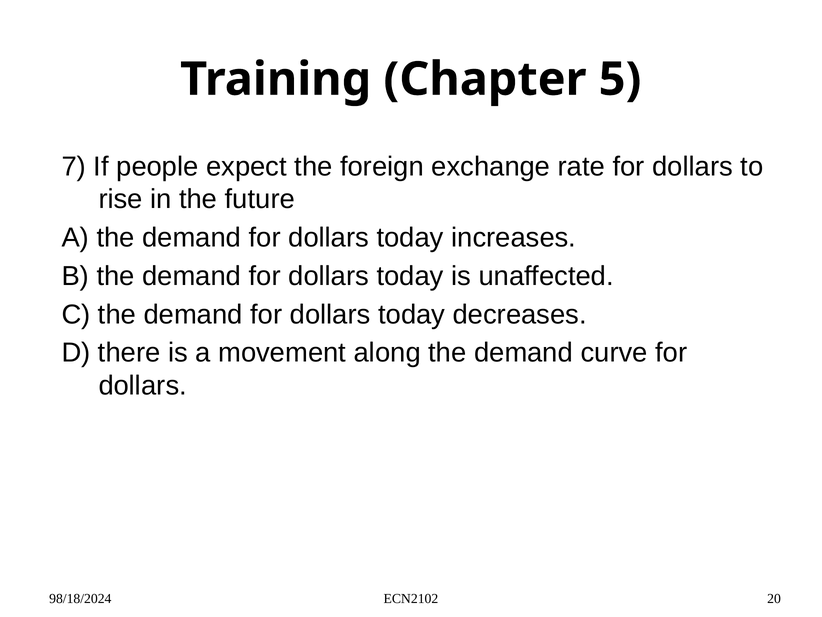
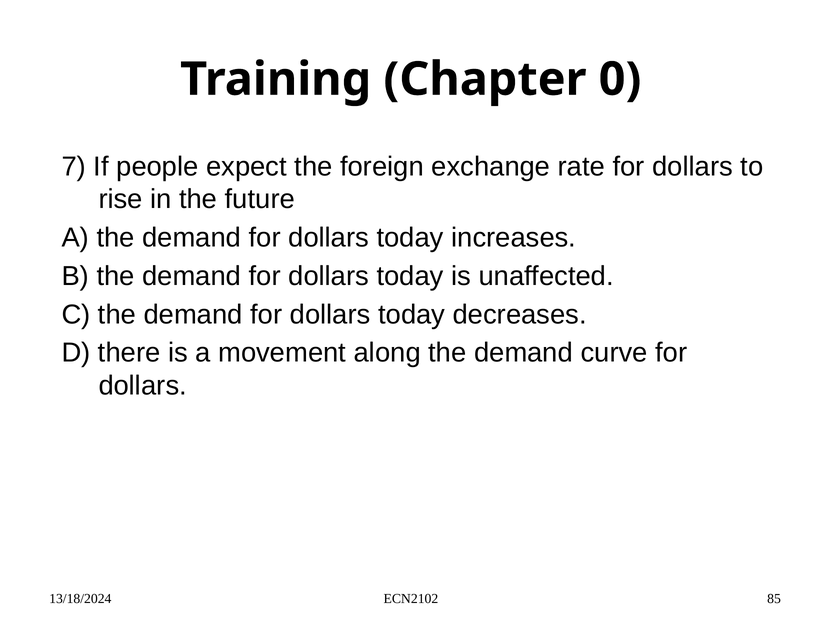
5: 5 -> 0 (620, 79)
98/18/2024: 98/18/2024 -> 13/18/2024 (80, 598)
20: 20 -> 85 (774, 598)
